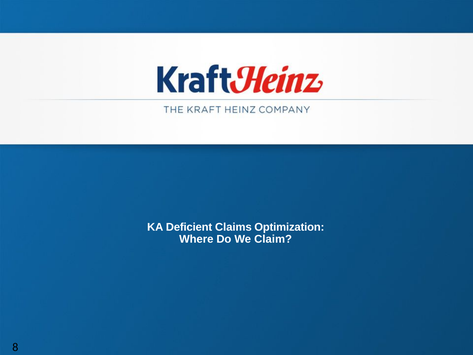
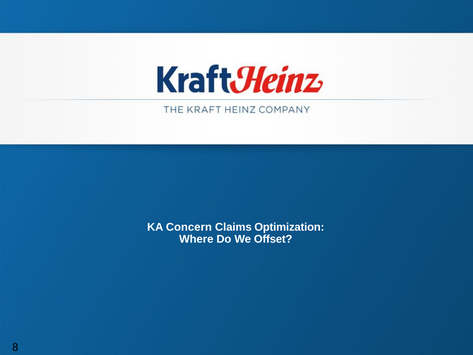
Deficient: Deficient -> Concern (189, 227)
Claim: Claim -> Offset (273, 239)
